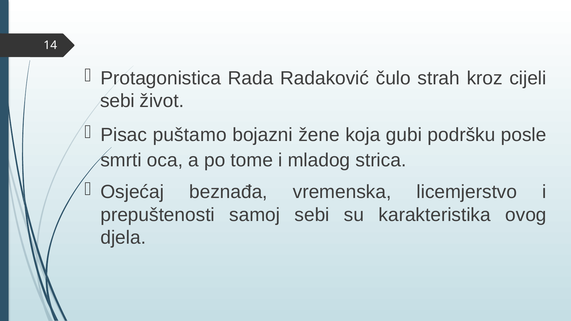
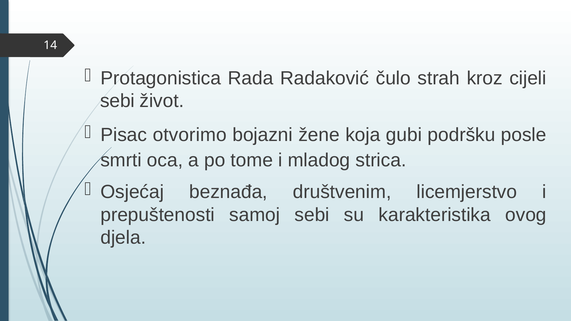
puštamo: puštamo -> otvorimo (190, 135)
vremenska: vremenska -> društvenim (342, 192)
